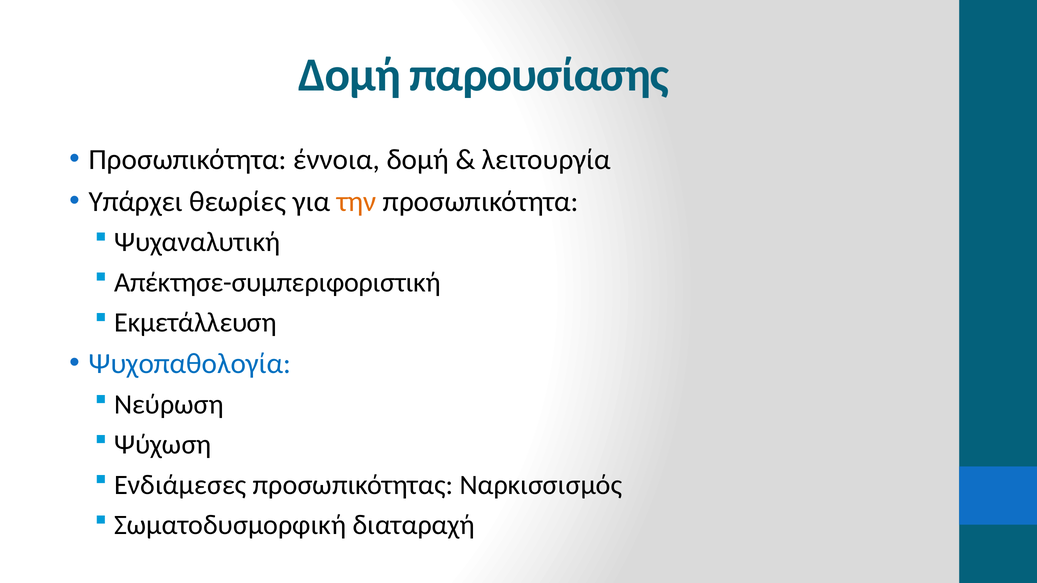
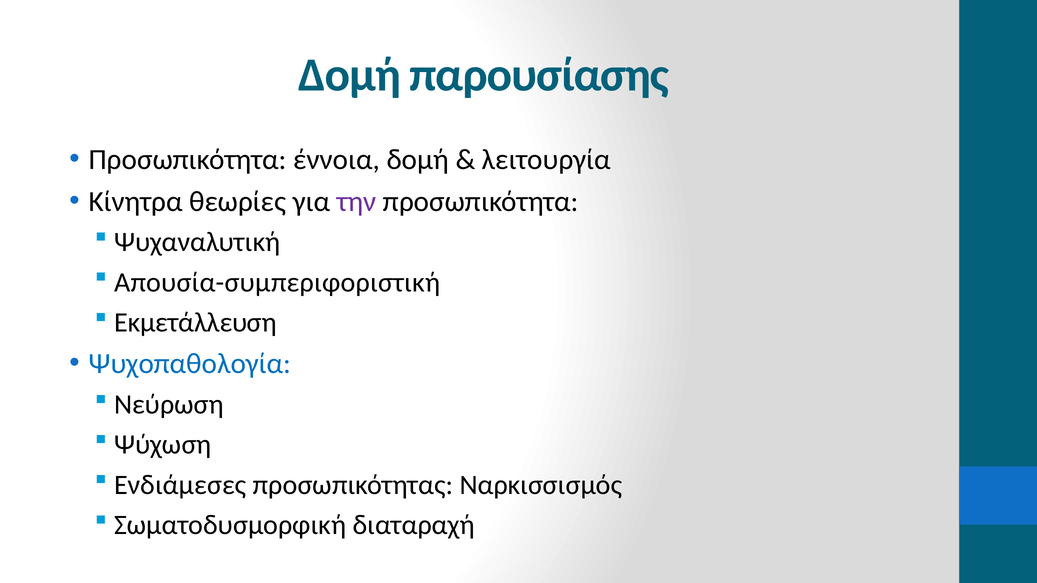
Υπάρχει: Υπάρχει -> Κίνητρα (136, 201)
την colour: orange -> purple (357, 201)
Απέκτησε-συμπεριφοριστική: Απέκτησε-συμπεριφοριστική -> Απουσία-συμπεριφοριστική (277, 282)
